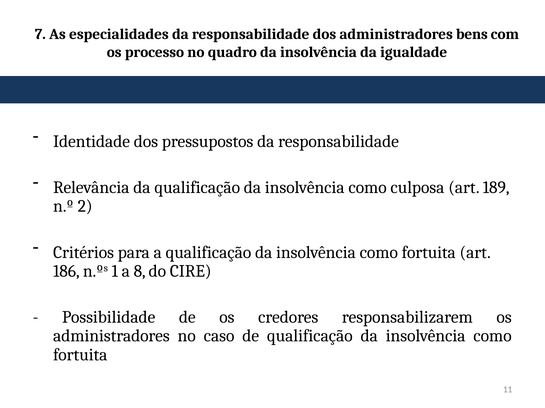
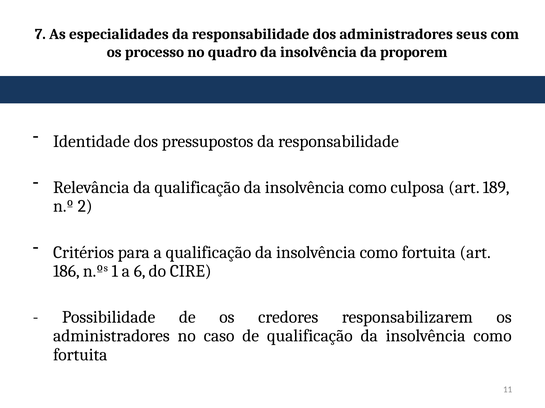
bens: bens -> seus (472, 34)
igualdade: igualdade -> proporem (414, 52)
8: 8 -> 6 (140, 272)
